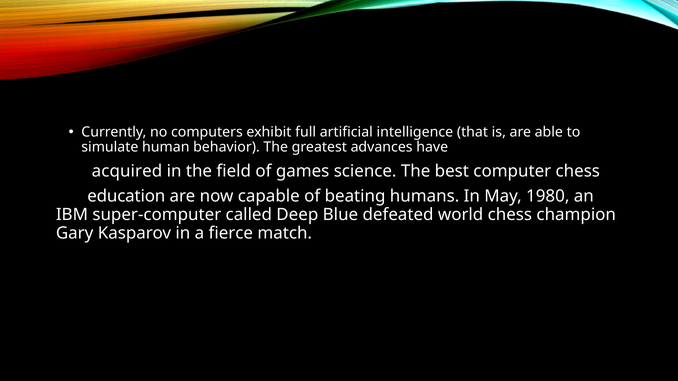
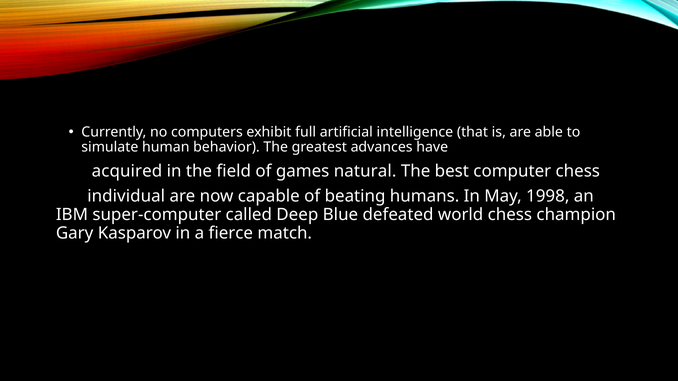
science: science -> natural (365, 171)
education: education -> individual (126, 197)
1980: 1980 -> 1998 (548, 197)
